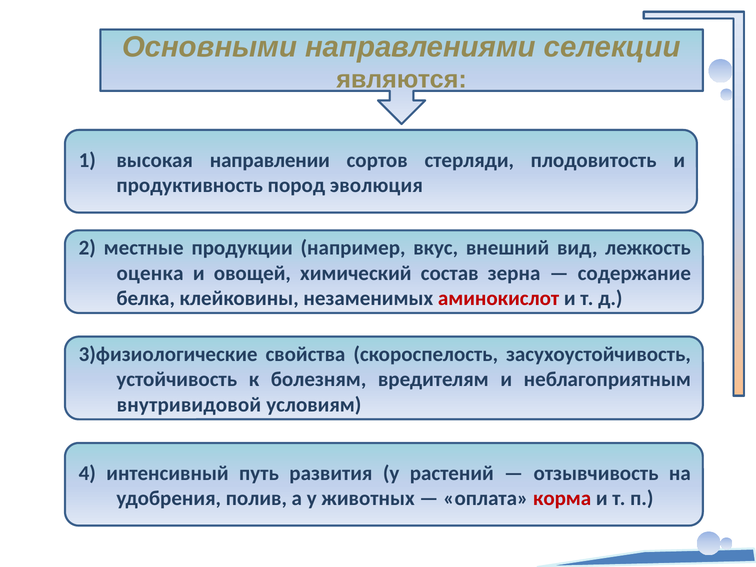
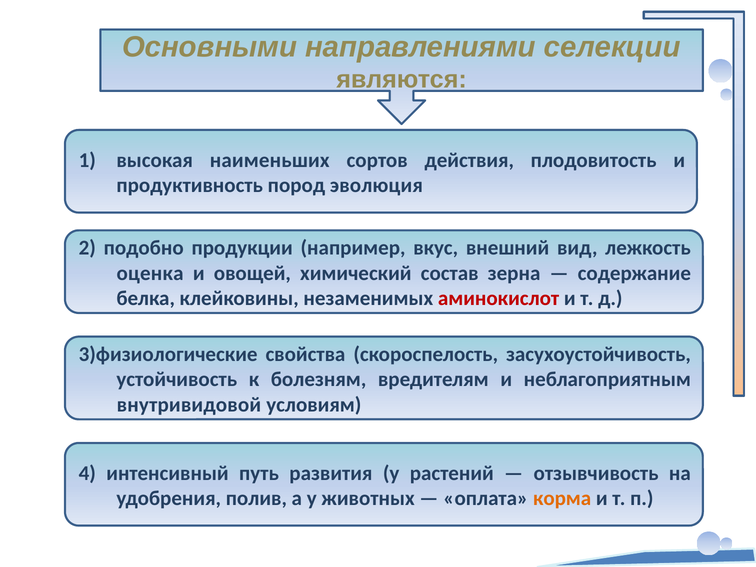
направлении: направлении -> наименьших (270, 160)
стерляди: стерляди -> действия (469, 160)
местные: местные -> подобно (144, 248)
корма colour: red -> orange (562, 498)
